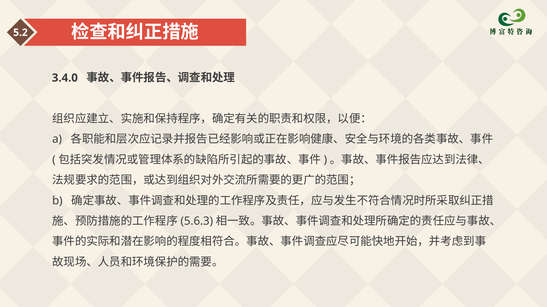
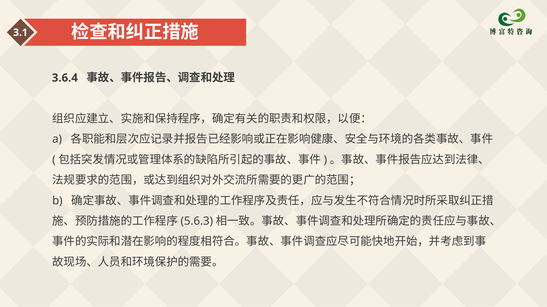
5.2: 5.2 -> 3.1 (20, 33)
3.4.0: 3.4.0 -> 3.6.4 (65, 78)
